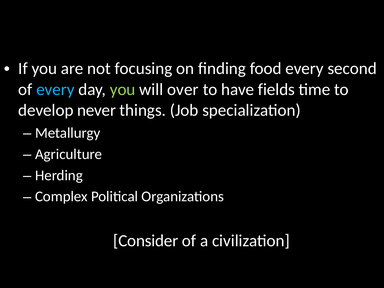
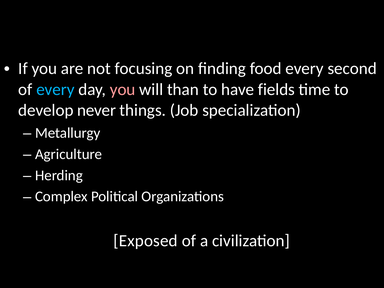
you colour: light green -> pink (123, 89)
over: over -> than (183, 89)
Consider: Consider -> Exposed (146, 241)
